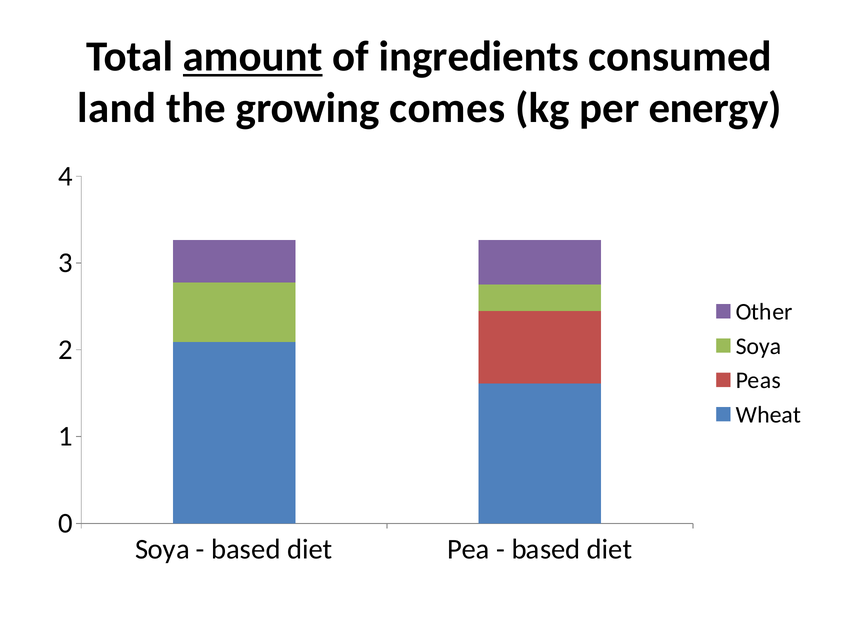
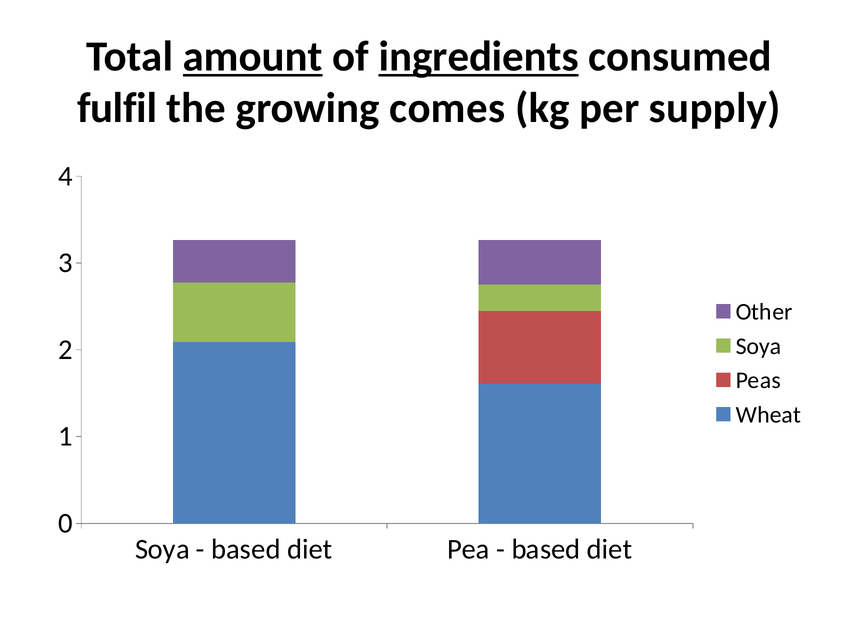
ingredients underline: none -> present (479, 57)
land: land -> fulfil (117, 108)
energy: energy -> supply (715, 108)
